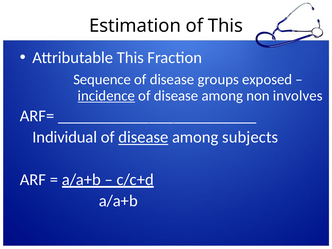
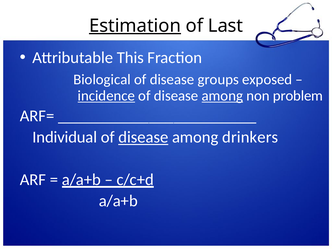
Estimation underline: none -> present (135, 26)
of This: This -> Last (226, 26)
Sequence: Sequence -> Biological (102, 79)
among underline: none -> present (222, 96)
involves: involves -> problem (298, 96)
subjects: subjects -> drinkers (250, 137)
